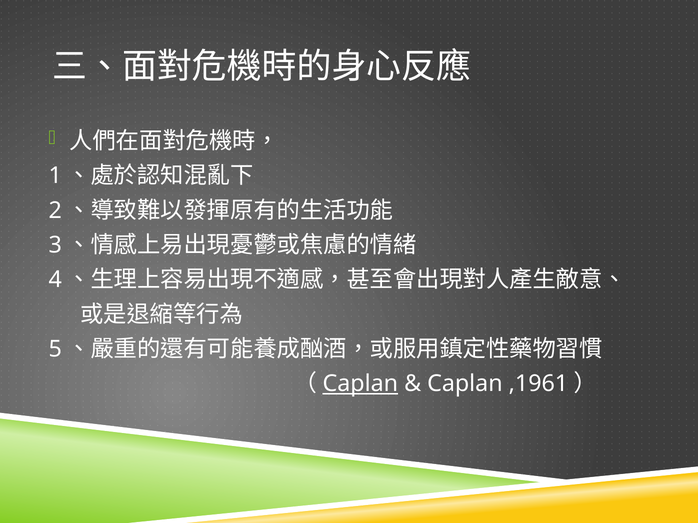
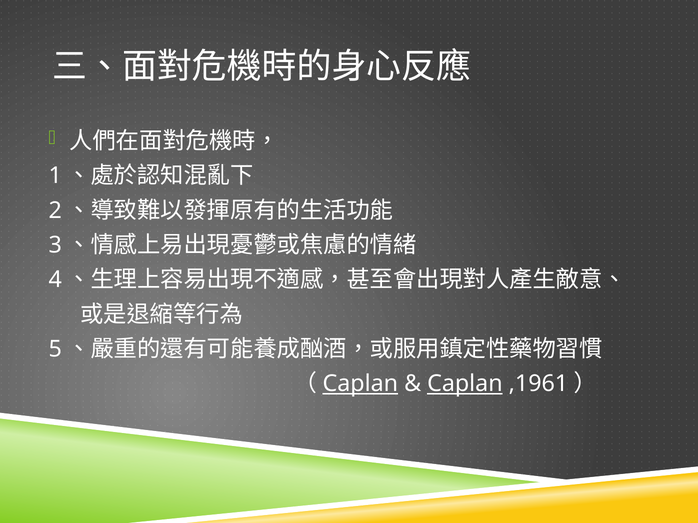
Caplan underline: none -> present (465, 384)
